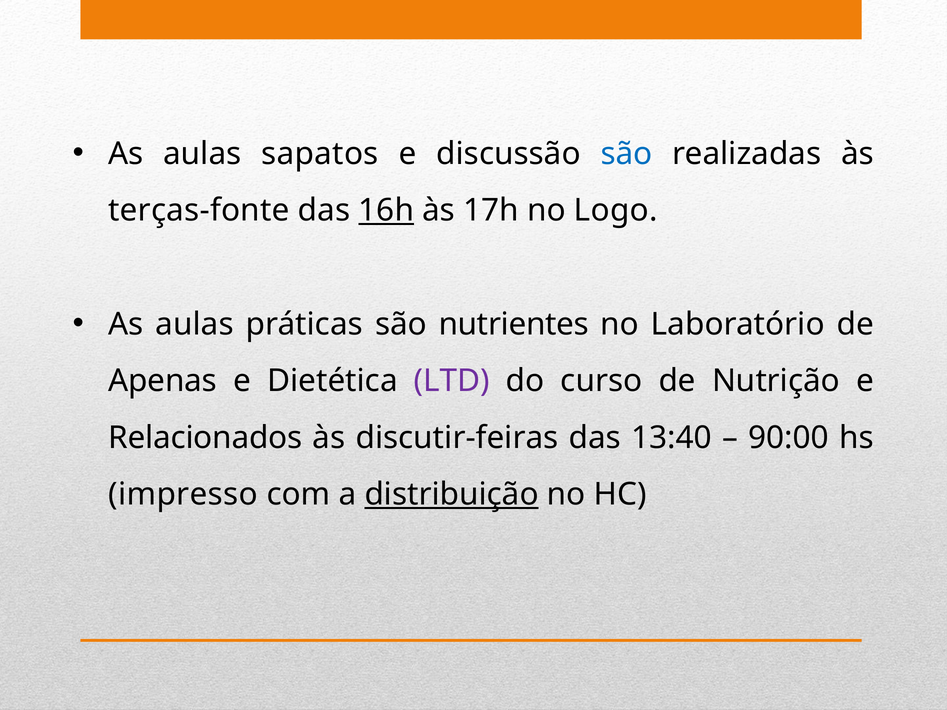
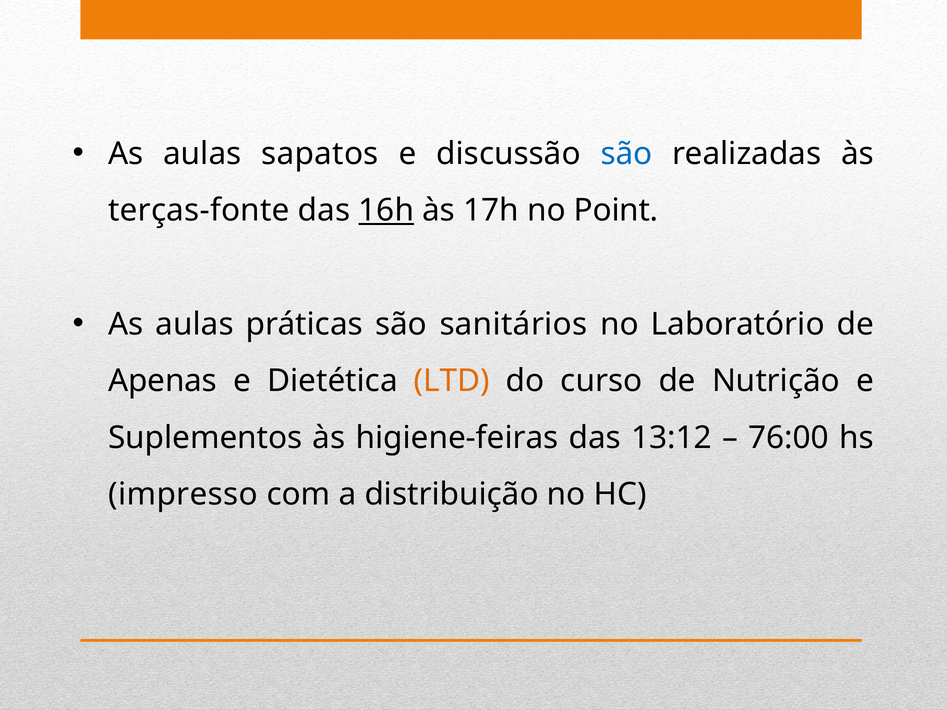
Logo: Logo -> Point (616, 211)
nutrientes: nutrientes -> sanitários (513, 324)
LTD colour: purple -> orange (452, 381)
Relacionados: Relacionados -> Suplementos (205, 438)
discutir-feiras: discutir-feiras -> higiene-feiras (457, 438)
13:40: 13:40 -> 13:12 (672, 438)
90:00: 90:00 -> 76:00 (789, 438)
distribuição underline: present -> none (452, 495)
